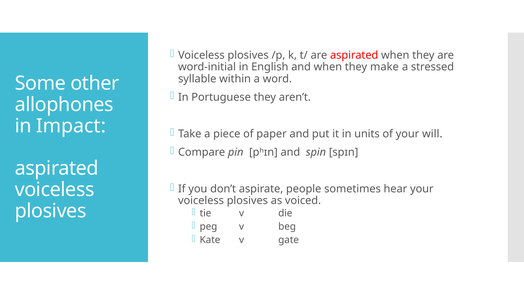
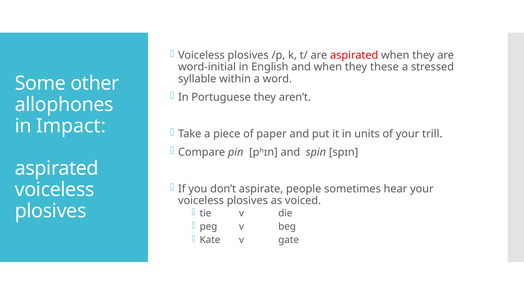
make: make -> these (384, 67)
will: will -> trill (432, 134)
